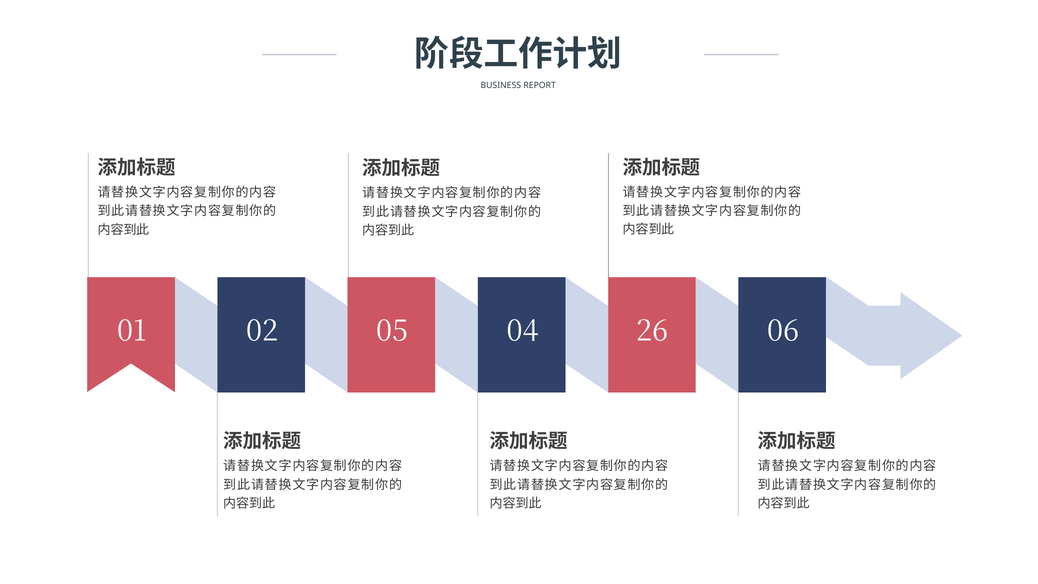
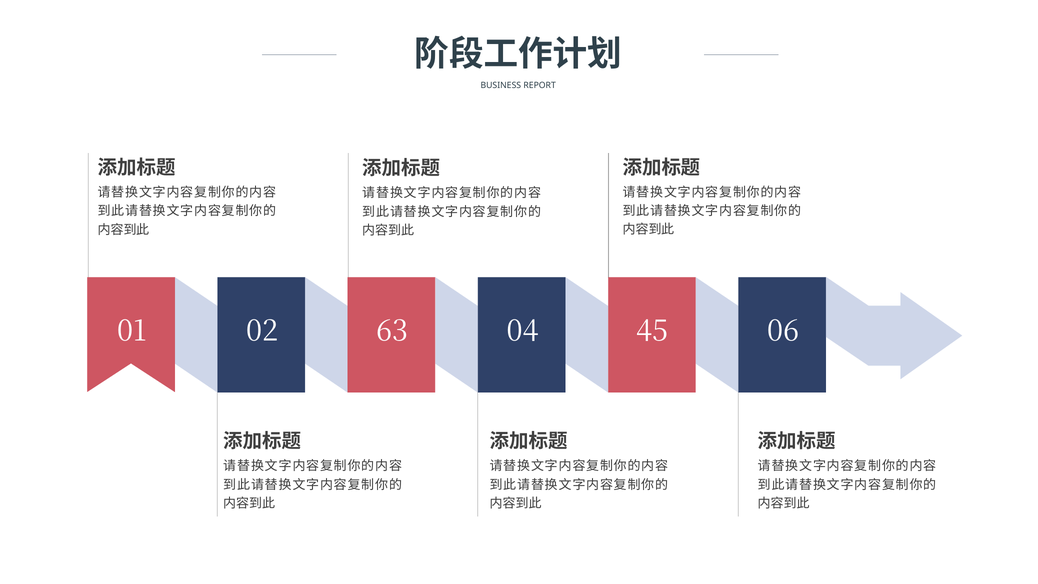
05: 05 -> 63 (392, 331)
26: 26 -> 45 (652, 331)
